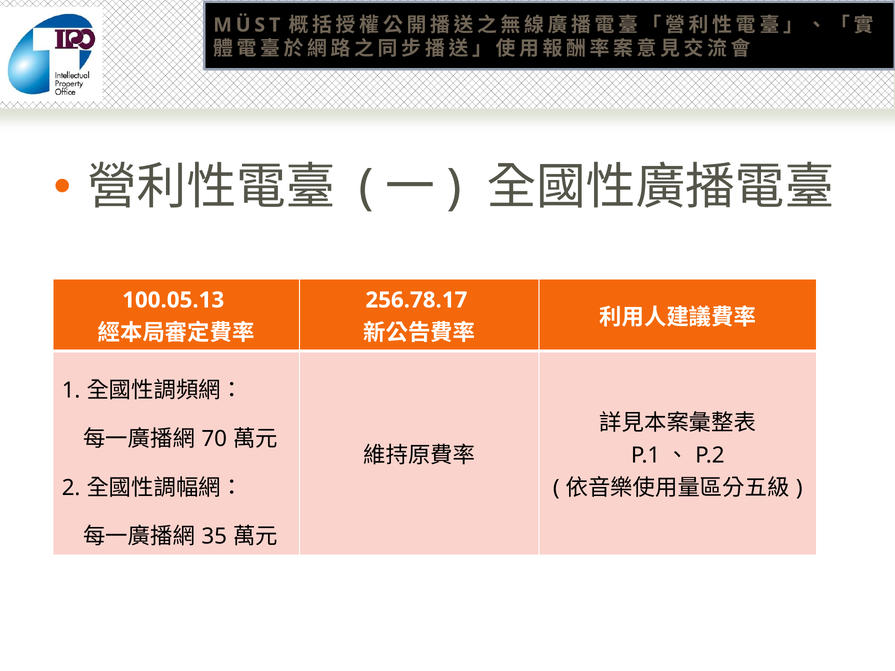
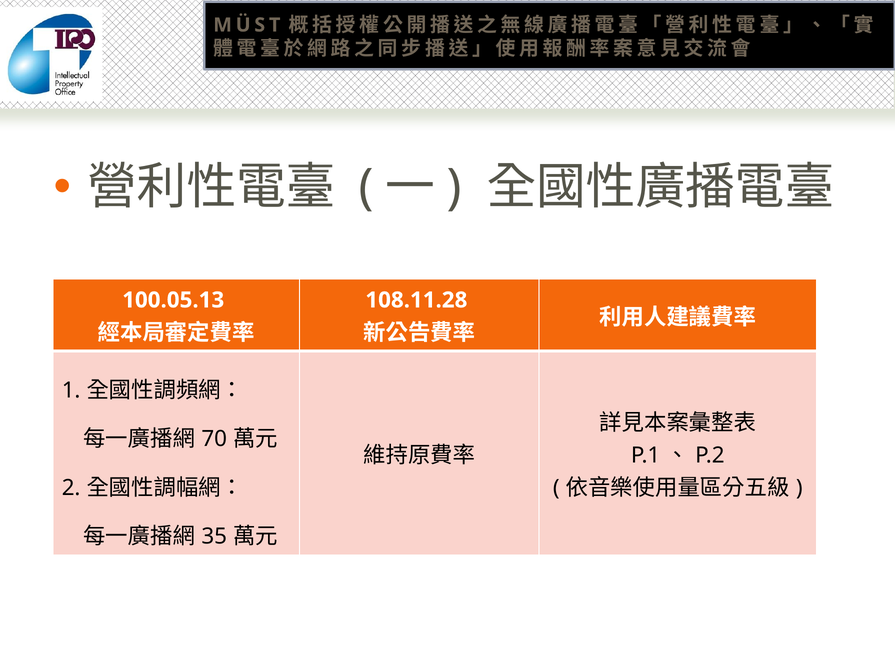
256.78.17: 256.78.17 -> 108.11.28 (416, 300)
